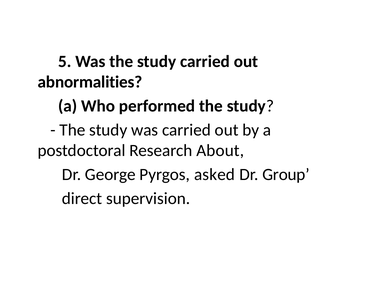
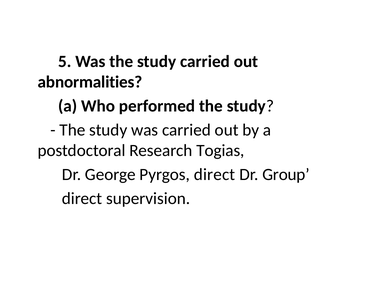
About: About -> Togias (220, 151)
Pyrgos asked: asked -> direct (215, 175)
